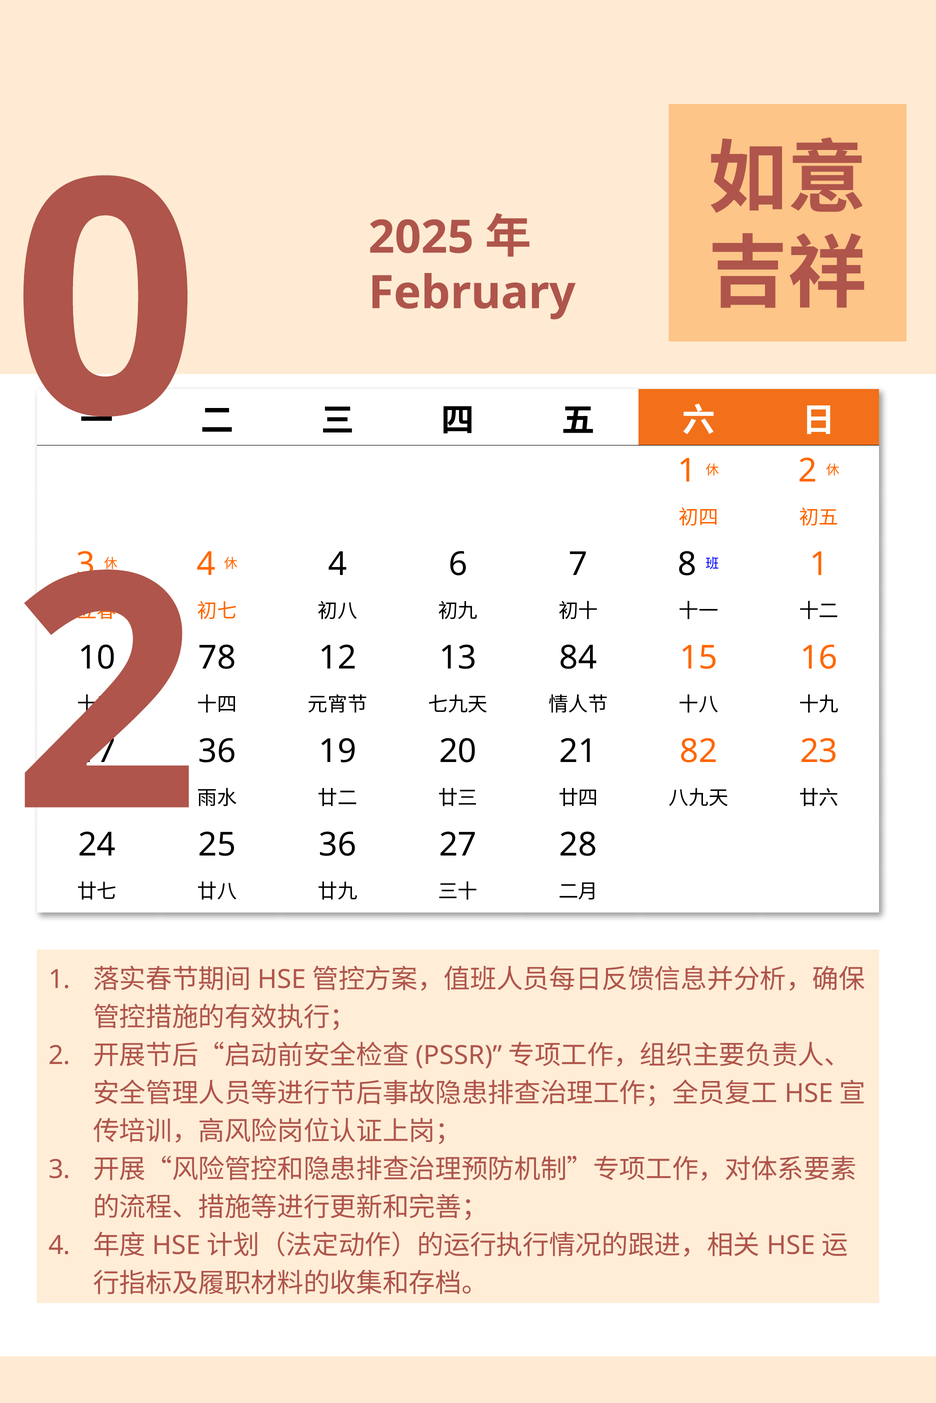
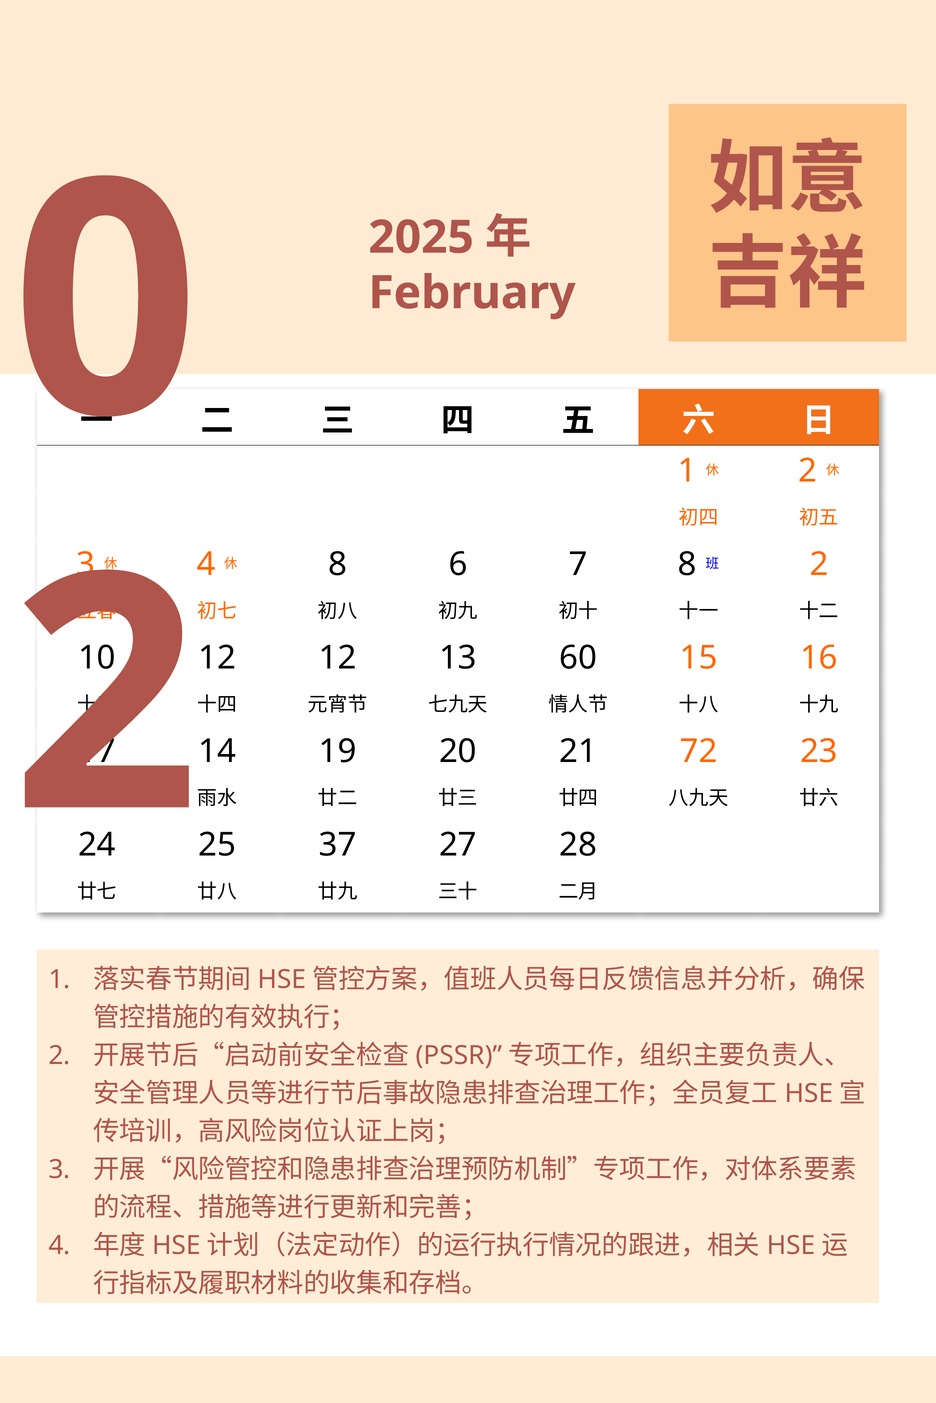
4: 4 -> 8 (338, 565)
1: 1 -> 2 (819, 565)
78: 78 -> 12 (217, 658)
84: 84 -> 60 (578, 658)
36: 36 -> 14 (217, 752)
82: 82 -> 72 (699, 752)
25 36: 36 -> 37 (338, 846)
